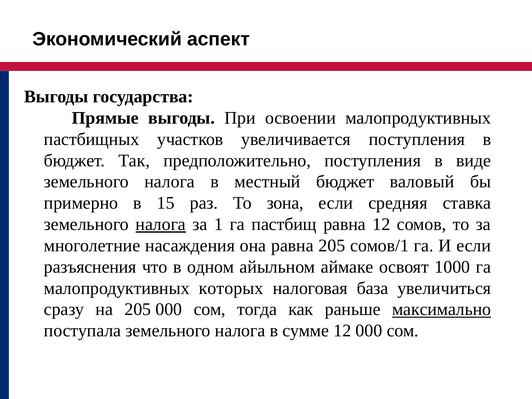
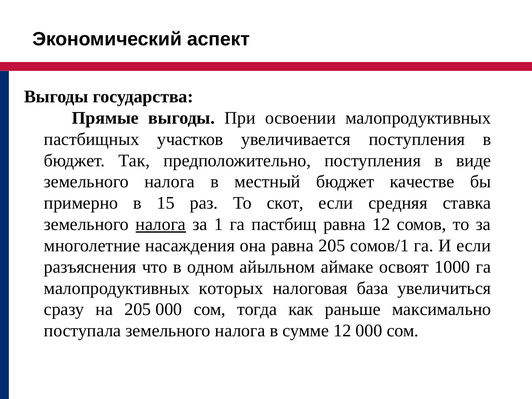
валовый: валовый -> качестве (422, 182)
зона: зона -> скот (285, 203)
максимально underline: present -> none (442, 309)
